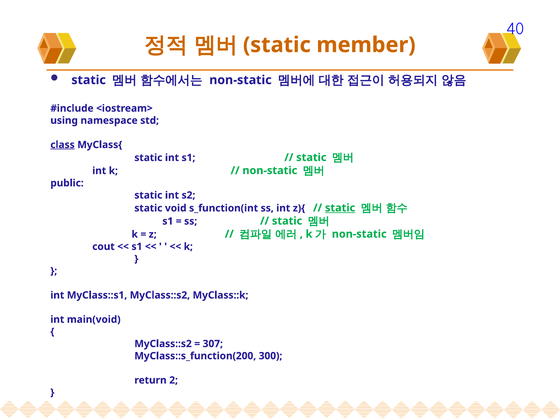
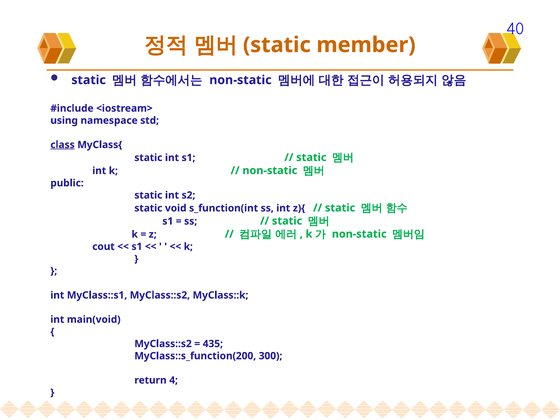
static underline: present -> none (340, 208)
307: 307 -> 435 (213, 344)
2: 2 -> 4 (174, 380)
